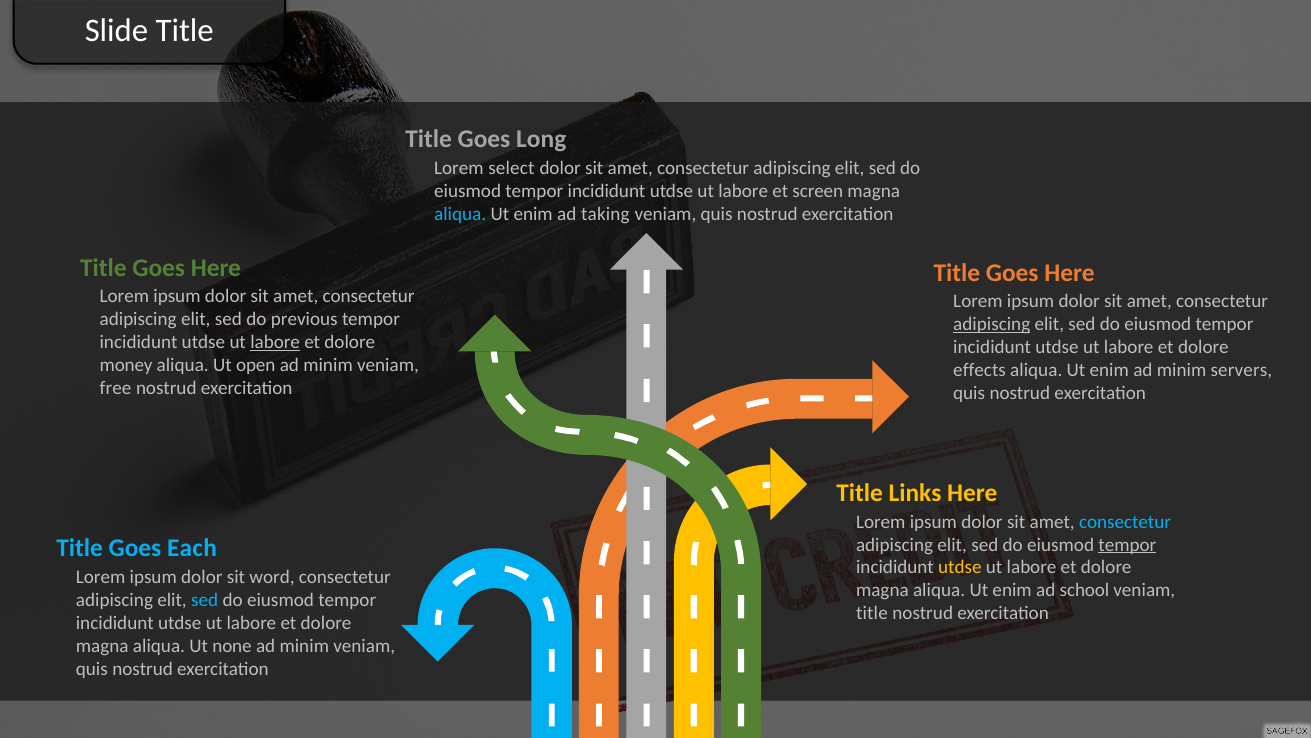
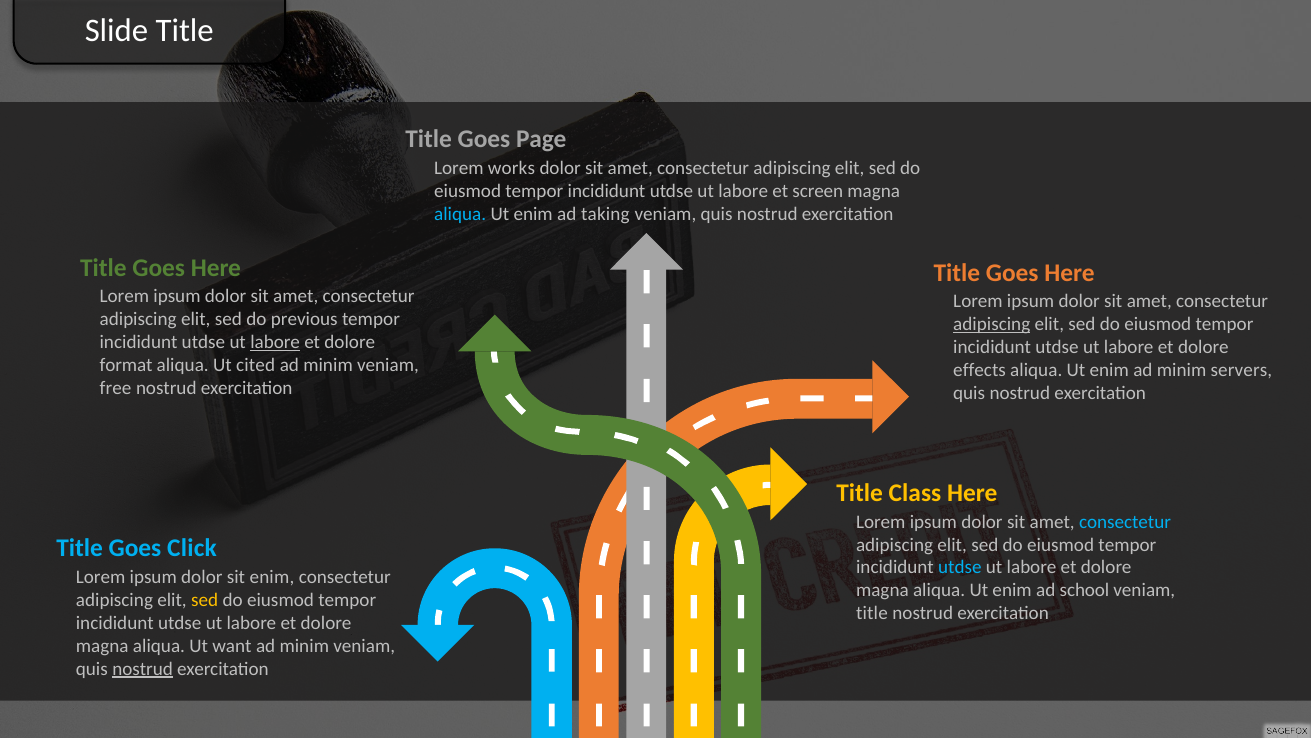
Long: Long -> Page (541, 139)
select: select -> works (511, 168)
money: money -> format (126, 365)
open: open -> cited (256, 365)
Links: Links -> Class (915, 493)
tempor underline: present -> none (1127, 544)
Each: Each -> Click (192, 548)
utdse colour: yellow -> light blue (960, 567)
sit word: word -> enim (272, 576)
sed colour: light blue -> yellow (205, 599)
none: none -> want (232, 645)
nostrud underline: none -> present (143, 668)
